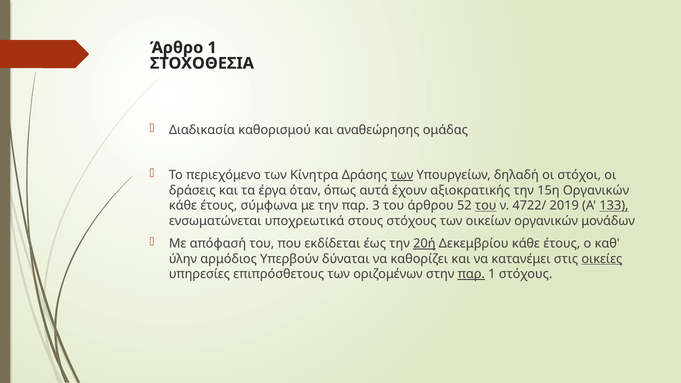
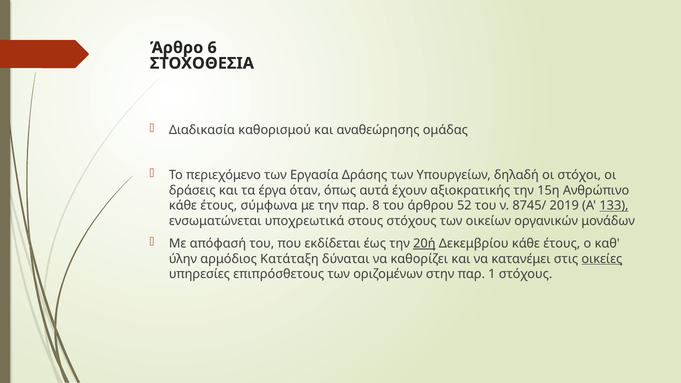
Άρθρο 1: 1 -> 6 (212, 48)
Κίνητρα: Κίνητρα -> Εργασία (314, 175)
των underline: present -> none (402, 175)
15η Οργανικών: Οργανικών -> Ανθρώπινο (596, 190)
3: 3 -> 8 (376, 206)
του underline: present -> none (486, 206)
4722/: 4722/ -> 8745/ (529, 206)
Υπερβούν: Υπερβούν -> Κατάταξη (289, 259)
παρ underline: present -> none (471, 274)
